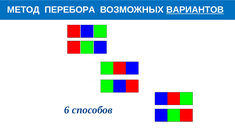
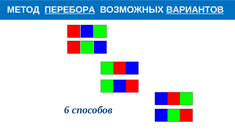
ПЕРЕБОРА underline: none -> present (70, 10)
